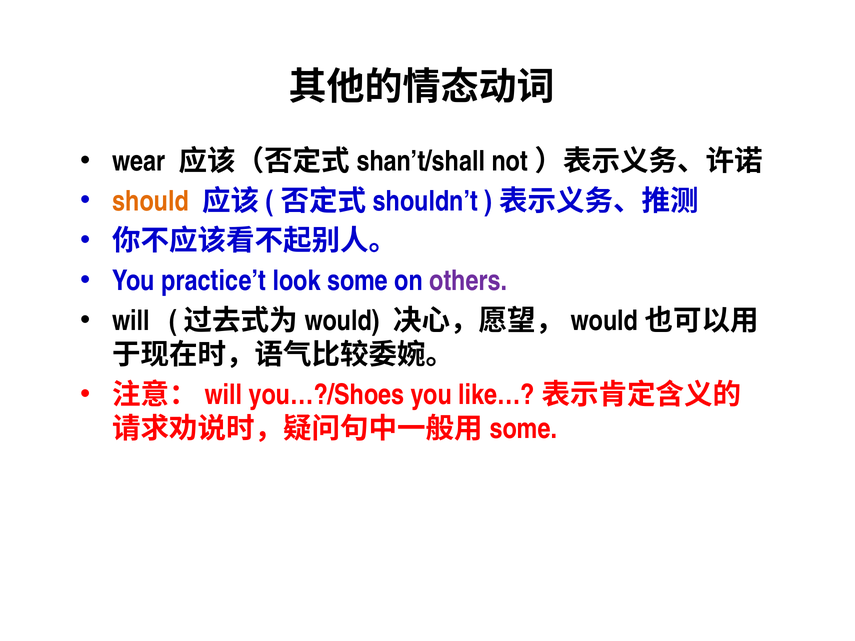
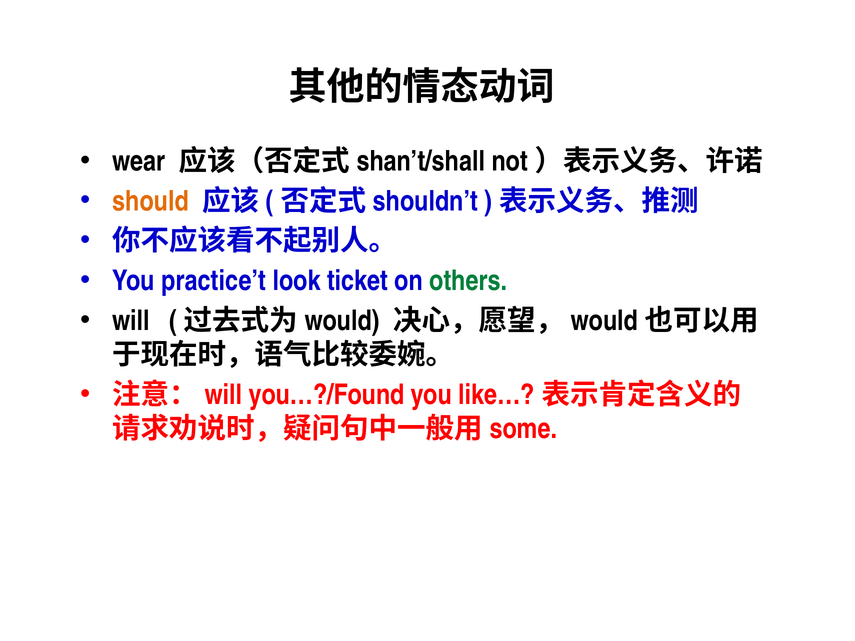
some: some -> ticket (358, 281)
others colour: purple -> green (468, 281)
you…?/Shoes: you…?/Shoes -> you…?/Found (327, 395)
